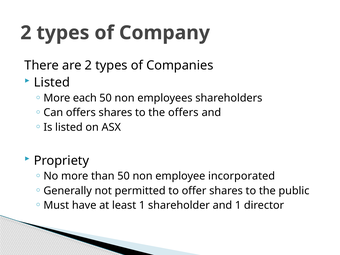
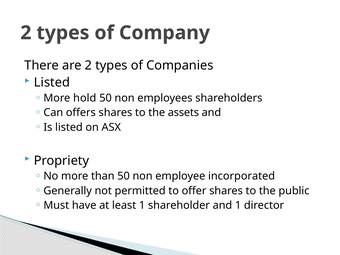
each: each -> hold (85, 98)
the offers: offers -> assets (183, 113)
